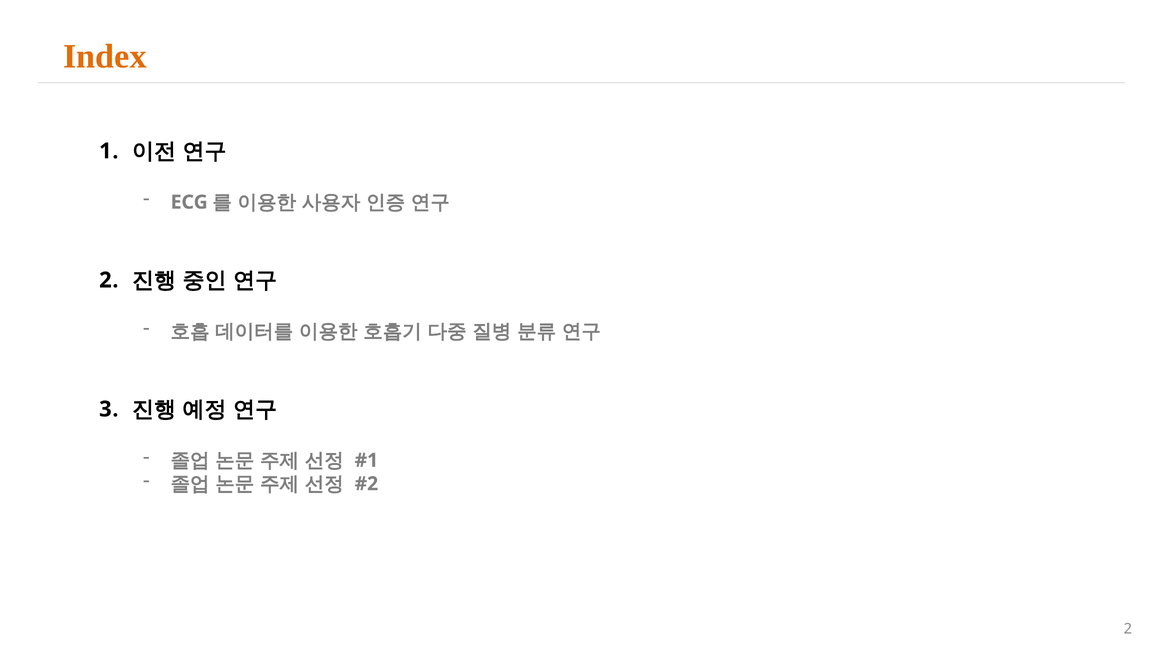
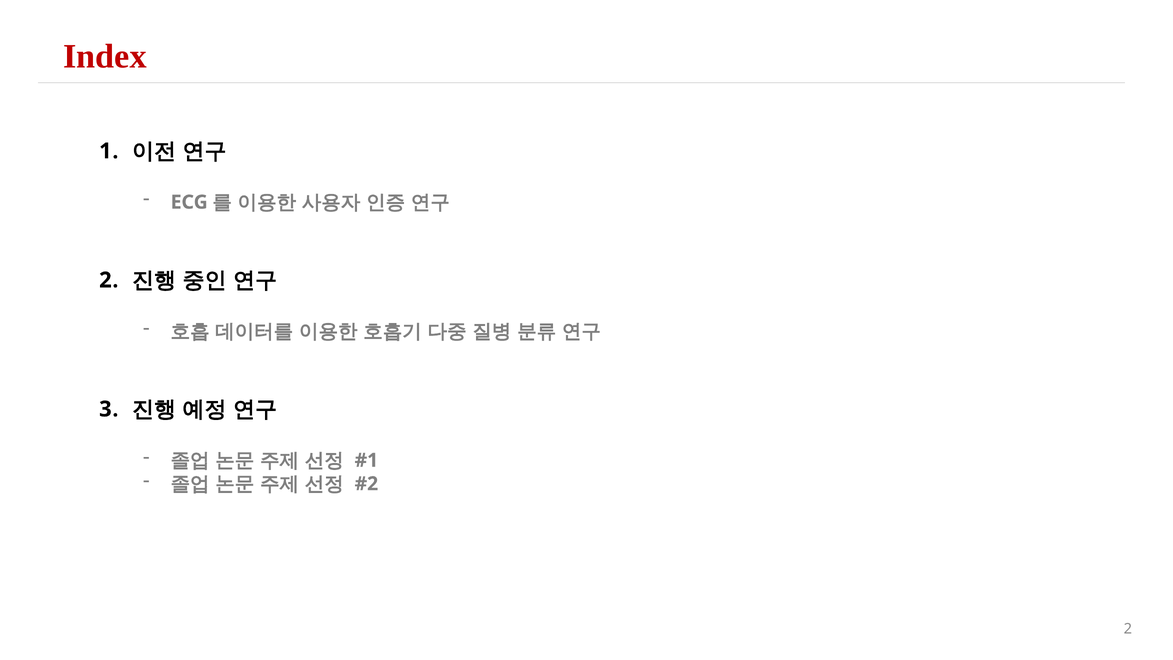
Index colour: orange -> red (105, 57)
